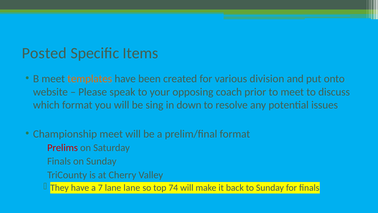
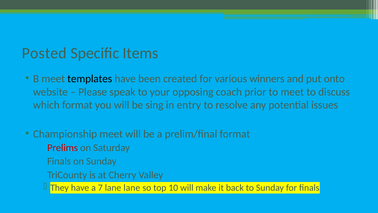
templates colour: orange -> black (90, 78)
division: division -> winners (267, 78)
down: down -> entry (189, 105)
74: 74 -> 10 (173, 188)
